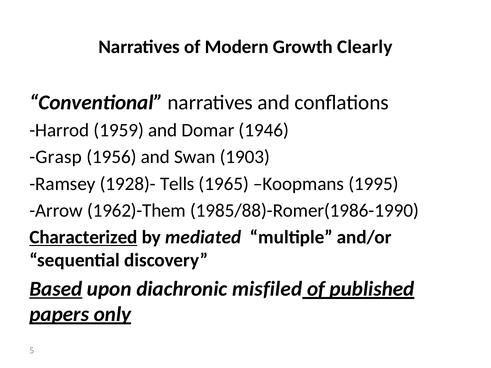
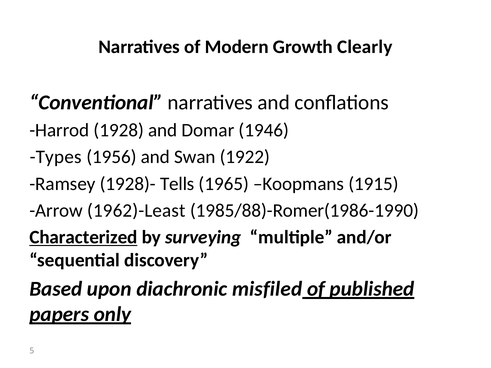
1959: 1959 -> 1928 (119, 130)
Grasp: Grasp -> Types (56, 157)
1903: 1903 -> 1922 (245, 157)
1995: 1995 -> 1915 (374, 184)
1962)-Them: 1962)-Them -> 1962)-Least (136, 211)
mediated: mediated -> surveying (203, 237)
Based underline: present -> none (56, 289)
